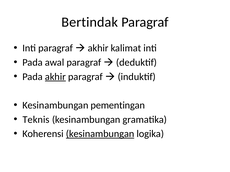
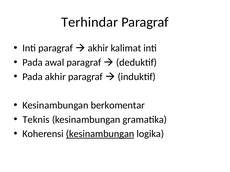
Bertindak: Bertindak -> Terhindar (90, 22)
akhir underline: present -> none (55, 77)
pementingan: pementingan -> berkomentar (118, 106)
